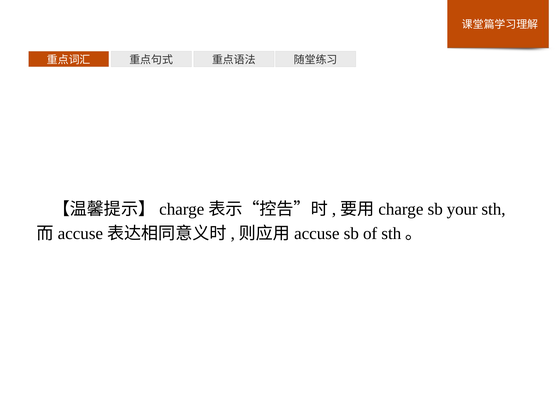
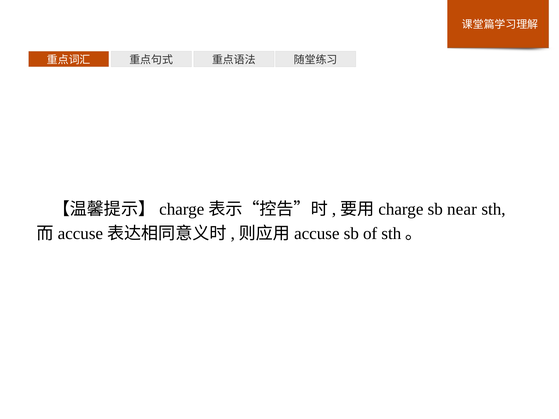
your: your -> near (462, 209)
